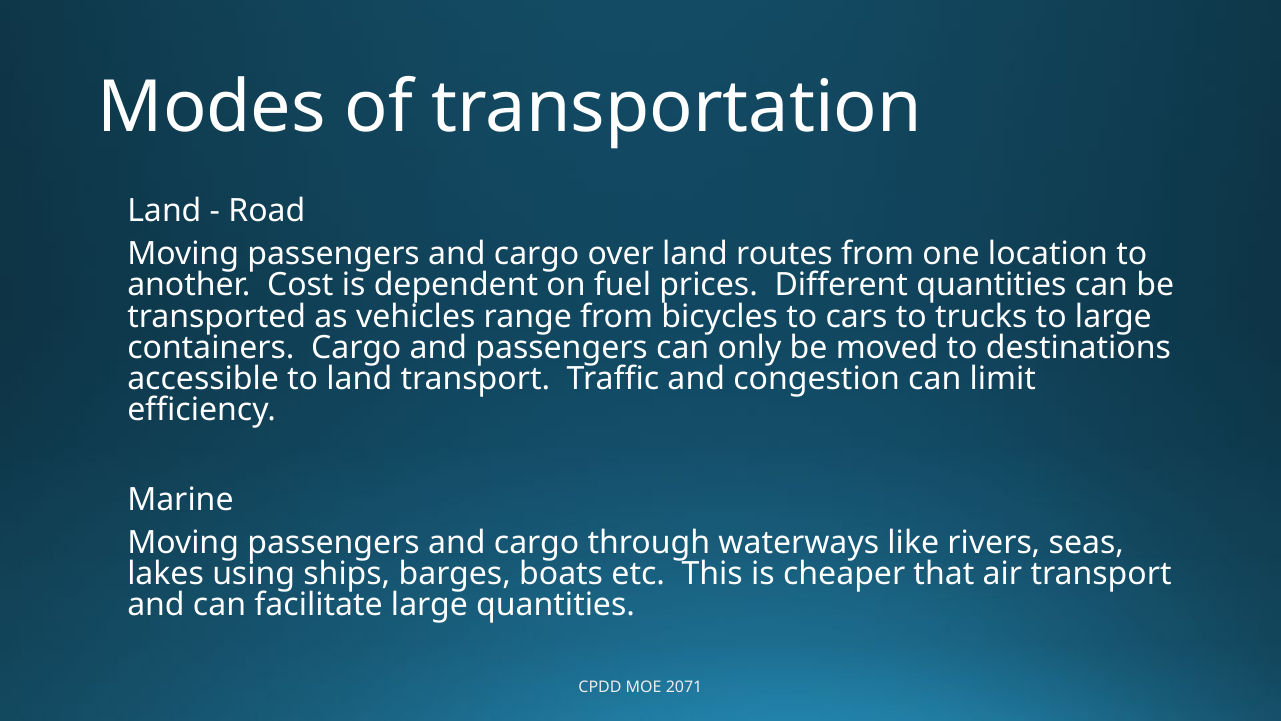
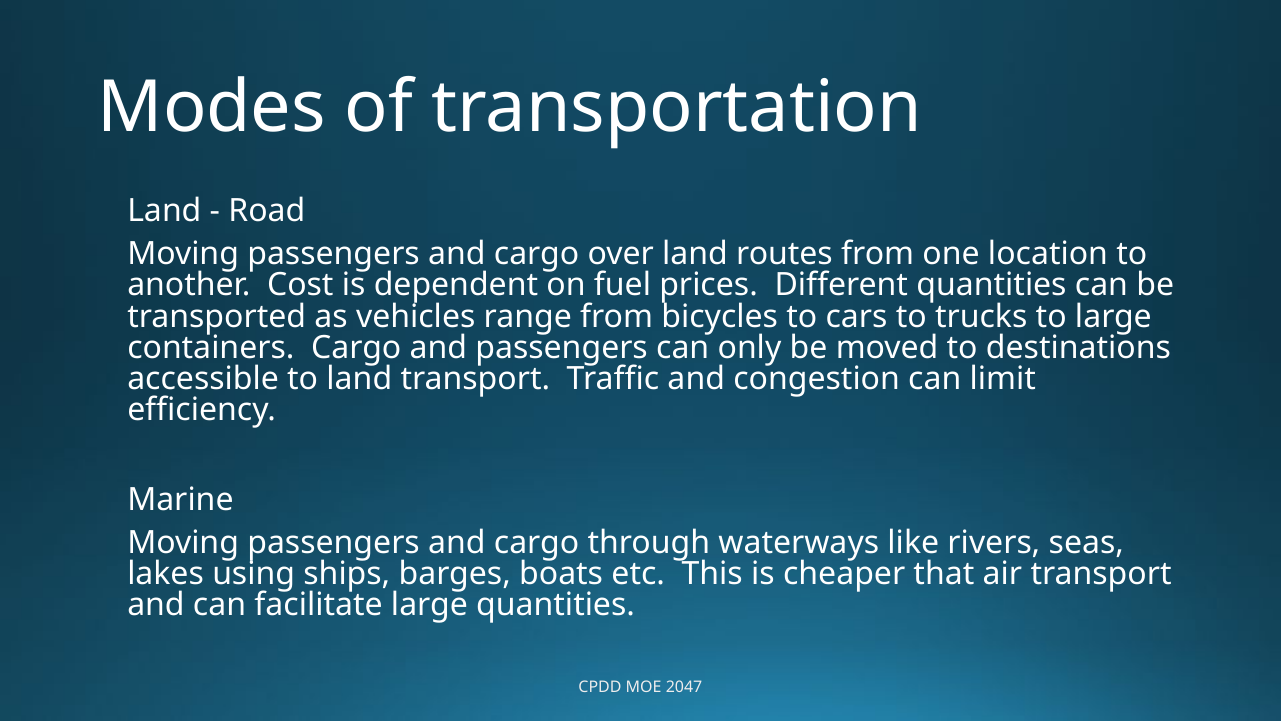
2071: 2071 -> 2047 (684, 687)
